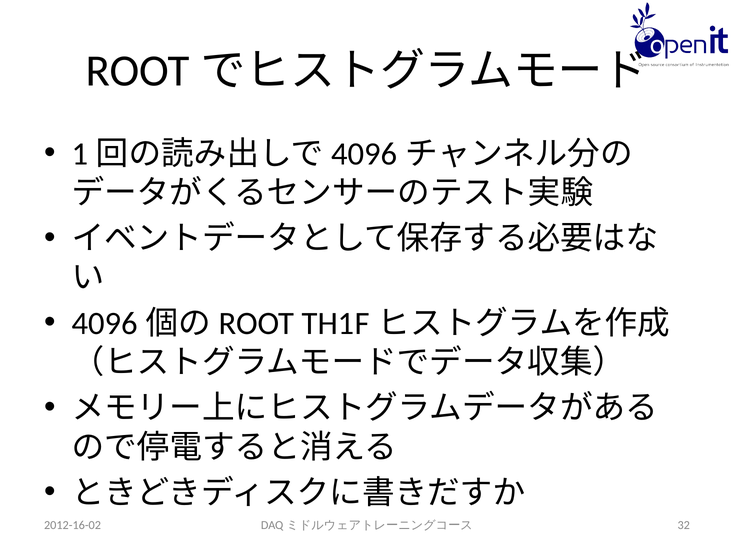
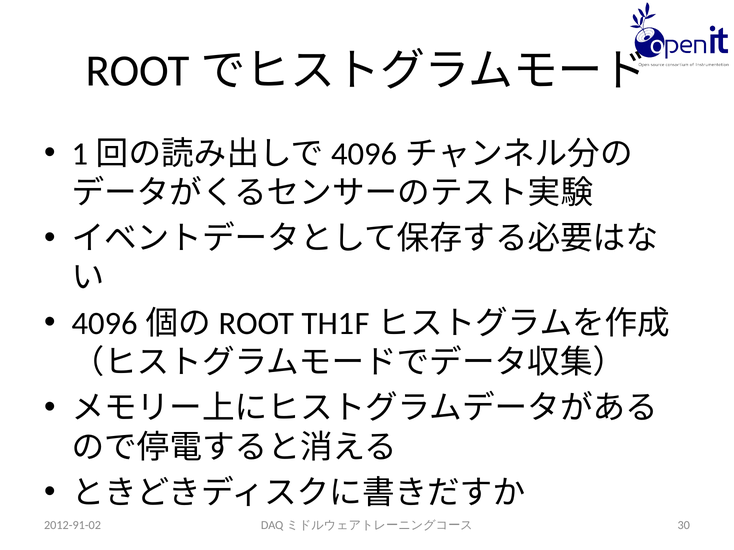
2012-16-02: 2012-16-02 -> 2012-91-02 (73, 526)
32: 32 -> 30 (684, 526)
